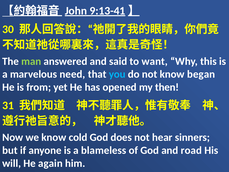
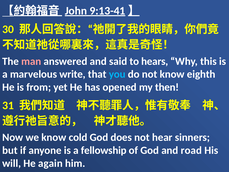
man colour: light green -> pink (31, 61)
want: want -> hears (155, 61)
need: need -> write (73, 74)
began: began -> eighth (201, 74)
blameless: blameless -> fellowship (104, 150)
